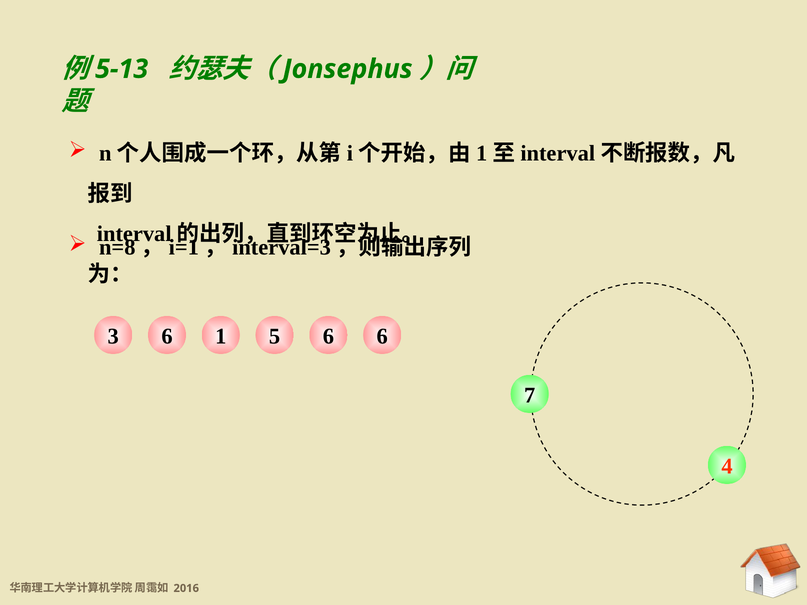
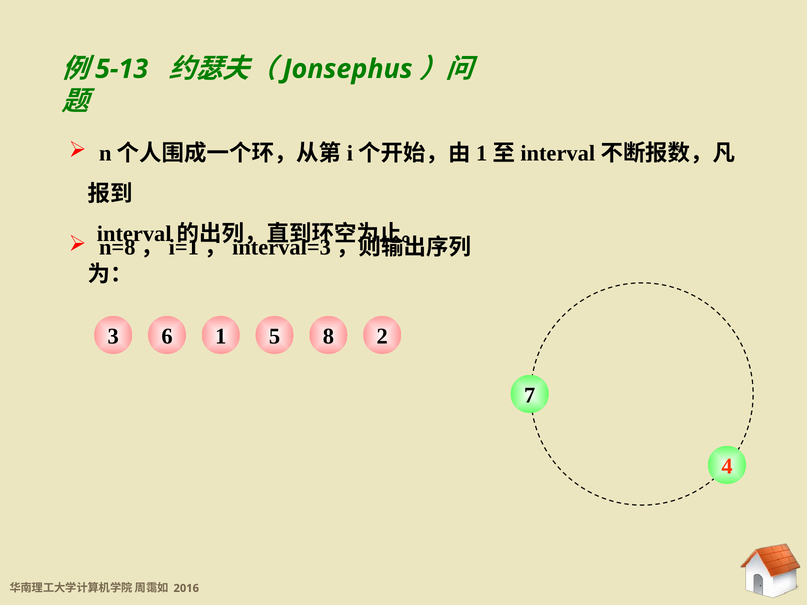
1 6: 6 -> 8 (328, 337)
6 6: 6 -> 2 (382, 337)
